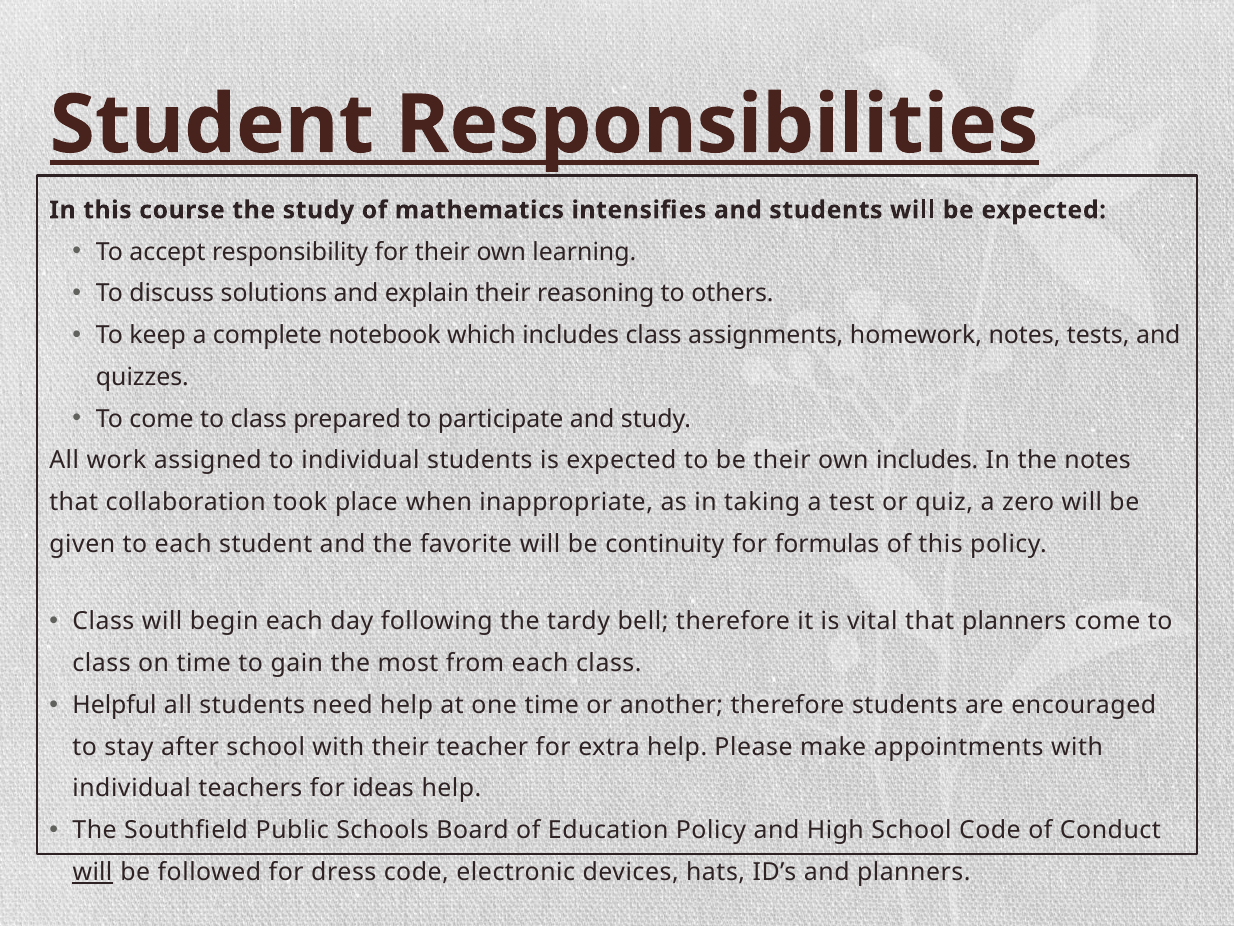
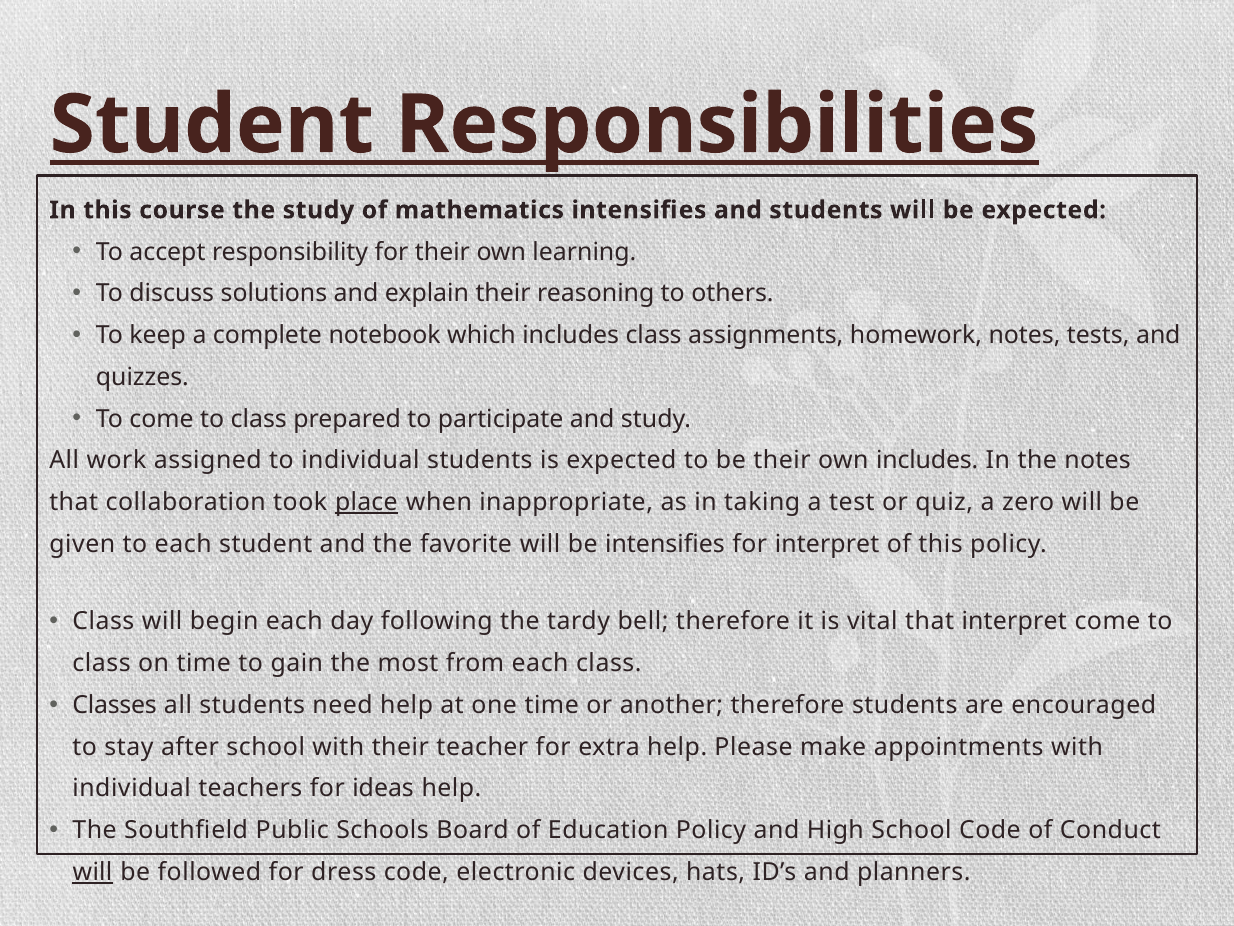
place underline: none -> present (366, 502)
be continuity: continuity -> intensifies (665, 544)
for formulas: formulas -> interpret (827, 544)
that planners: planners -> interpret (1014, 621)
Helpful: Helpful -> Classes (115, 705)
